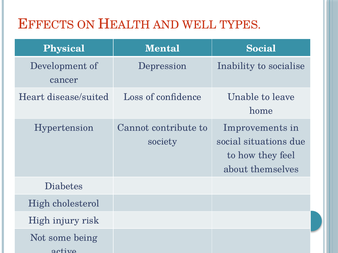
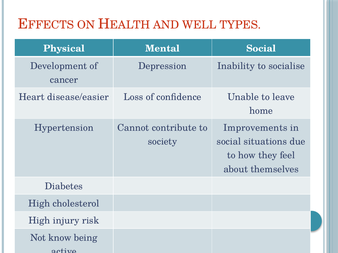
disease/suited: disease/suited -> disease/easier (78, 97)
some: some -> know (60, 238)
